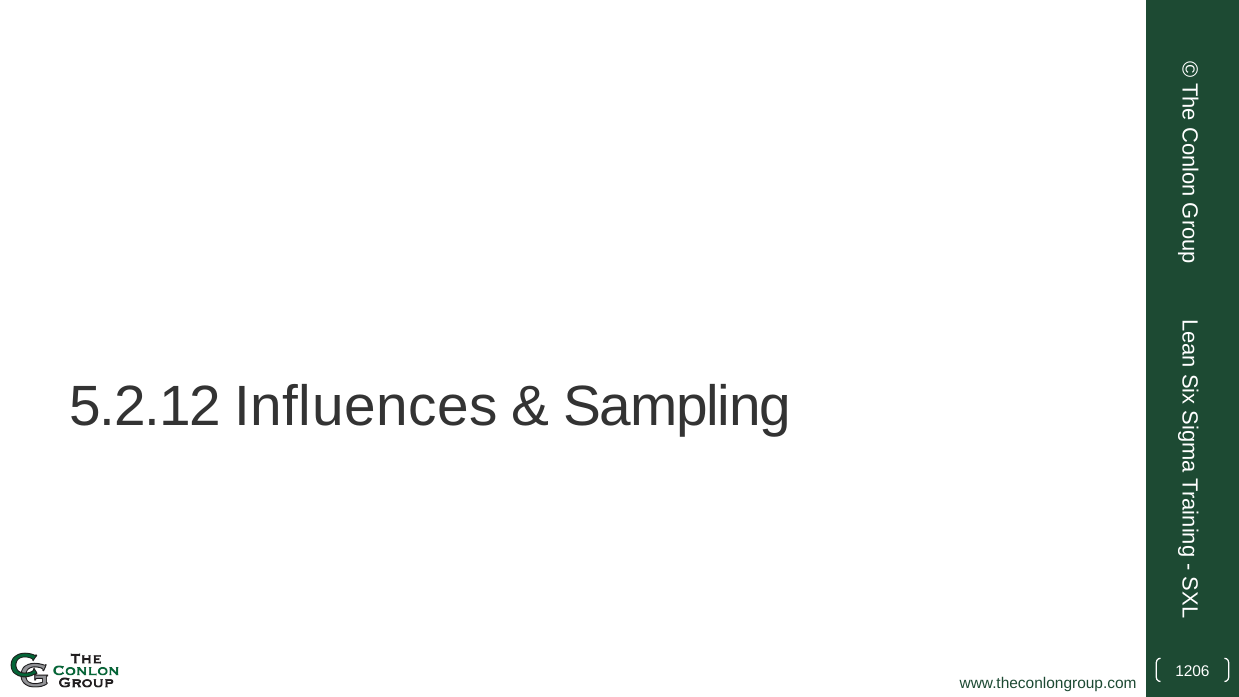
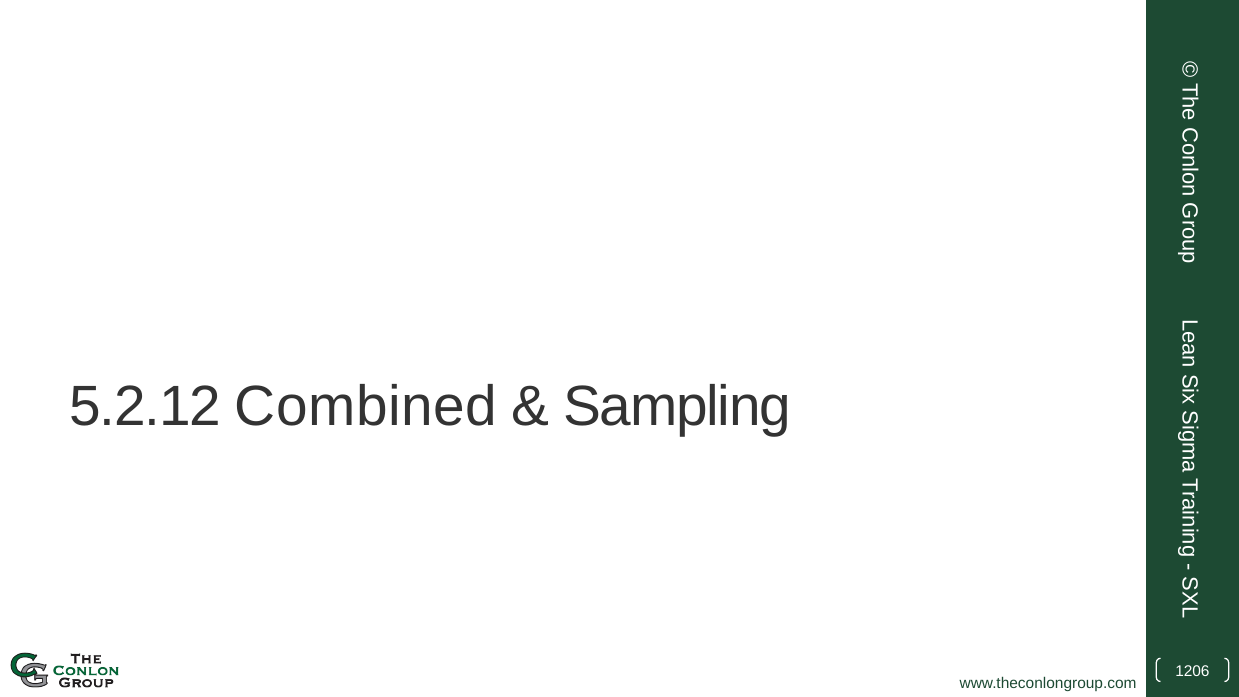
Influences: Influences -> Combined (366, 407)
